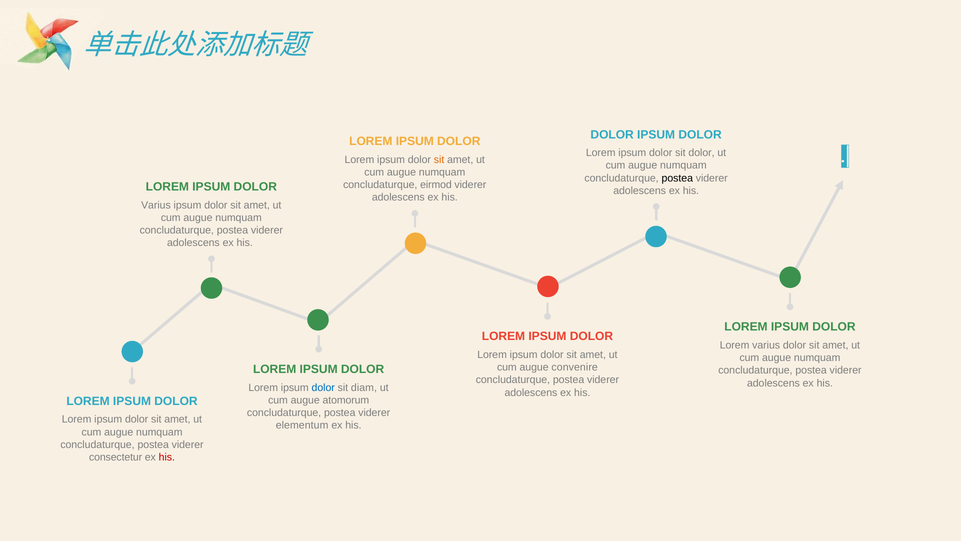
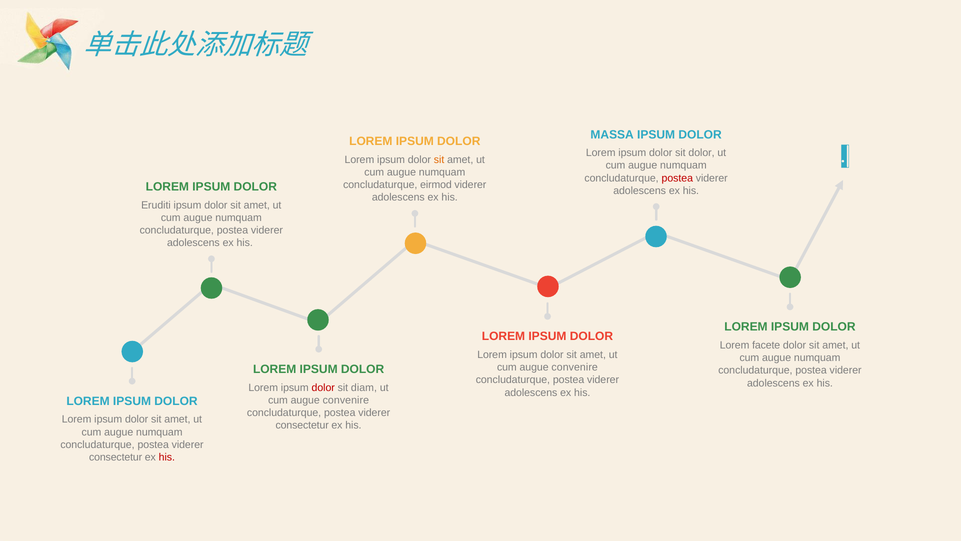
DOLOR: DOLOR -> MASSA (612, 134)
postea colour: black -> red (677, 178)
Varius: Varius -> Eruditi (156, 205)
Lorem varius: varius -> facete (766, 345)
dolor colour: blue -> red (323, 387)
atomorum: atomorum -> convenire (346, 400)
elementum: elementum -> consectetur (302, 425)
